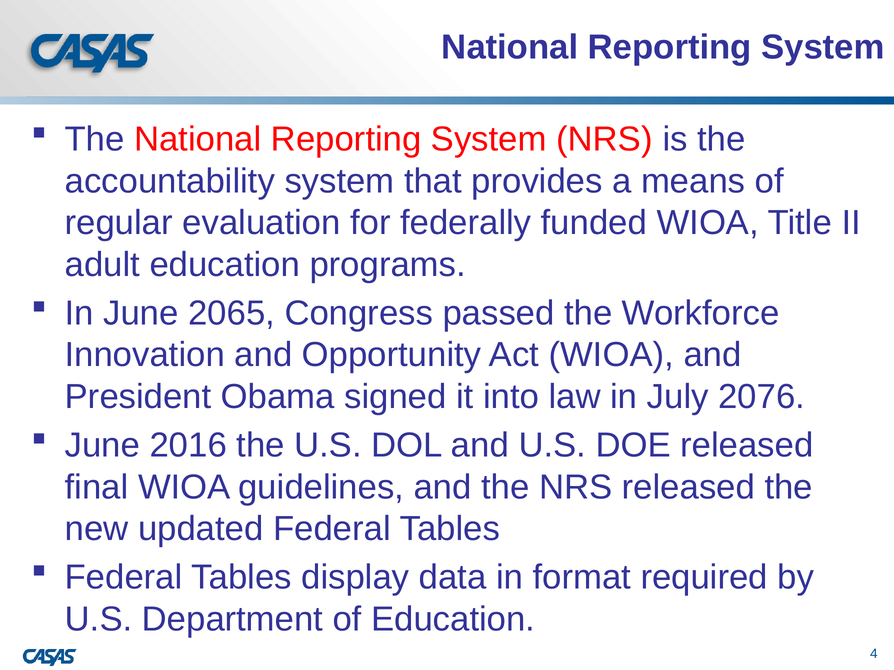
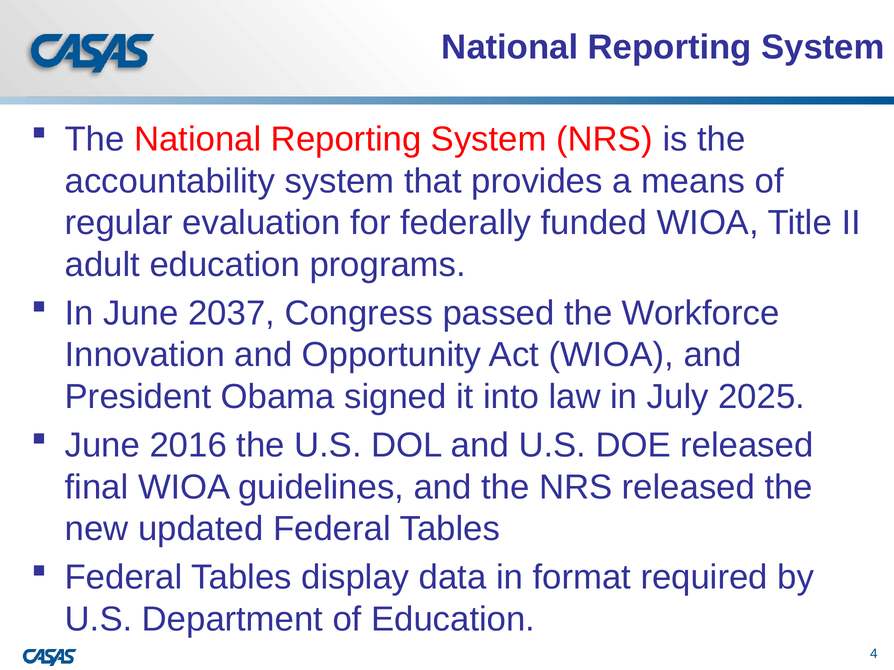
2065: 2065 -> 2037 (232, 313)
2076: 2076 -> 2025 (762, 397)
